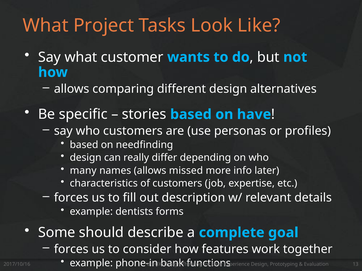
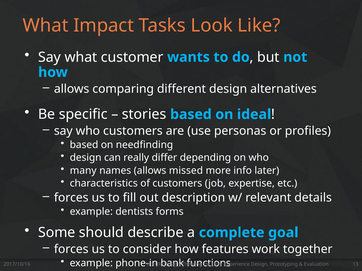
Project: Project -> Impact (104, 25)
have: have -> ideal (254, 115)
